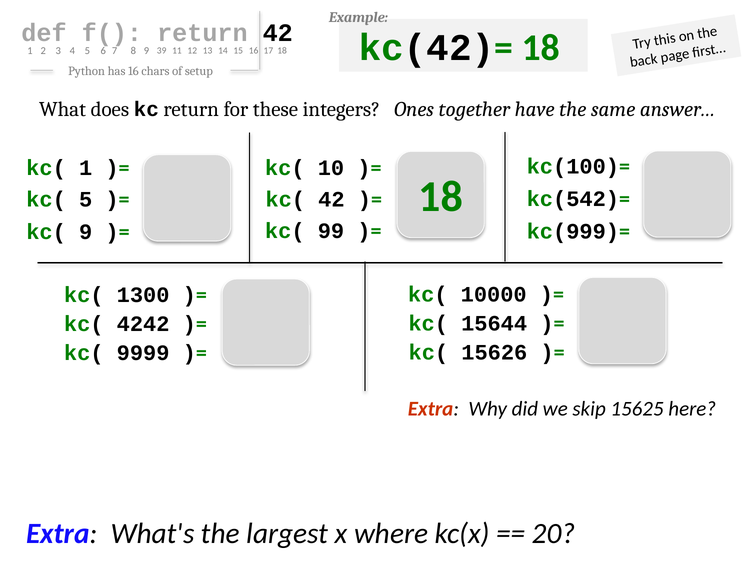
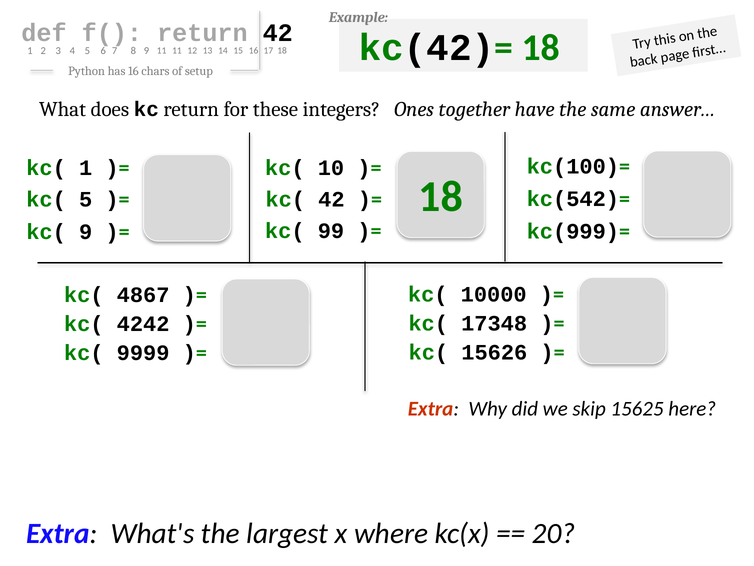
8 39: 39 -> 11 (162, 51)
1300: 1300 -> 4867 (143, 295)
15644: 15644 -> 17348 (494, 323)
